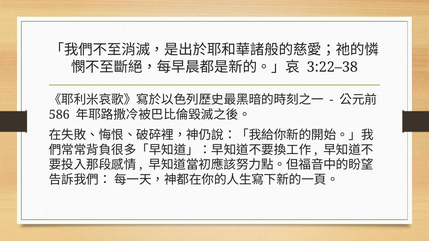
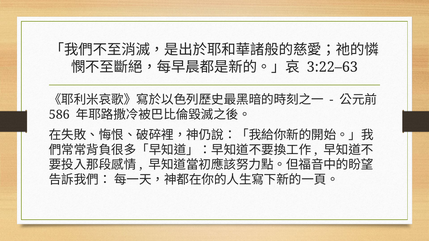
3:22–38: 3:22–38 -> 3:22–63 (332, 67)
